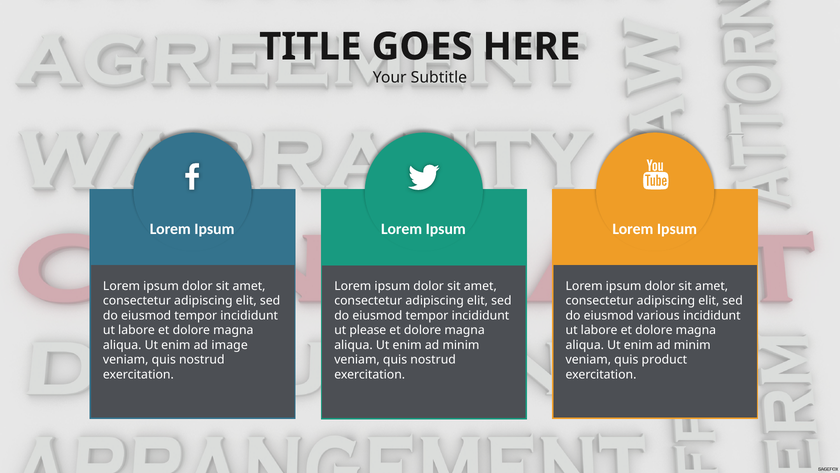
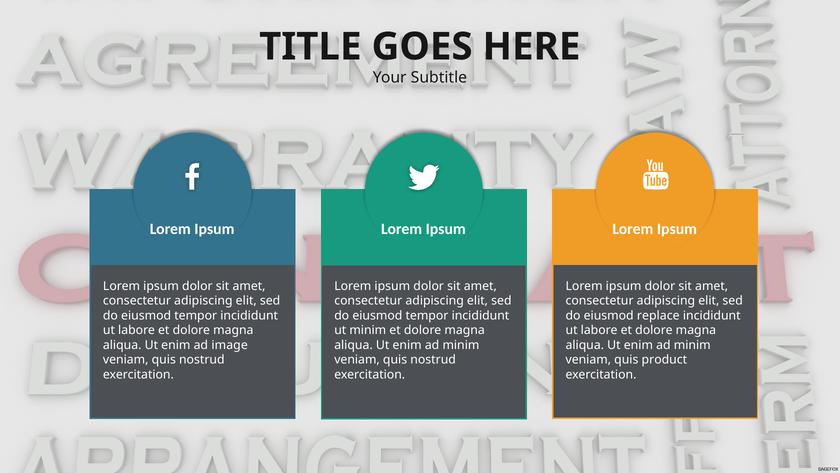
various: various -> replace (658, 315)
ut please: please -> minim (368, 330)
